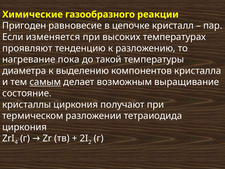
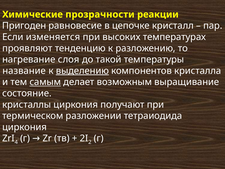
газообразного: газообразного -> прозрачности (100, 14)
пока: пока -> слоя (69, 59)
диаметра: диаметра -> название (24, 71)
выделению underline: none -> present (82, 71)
